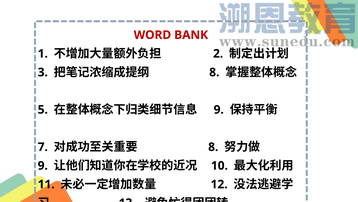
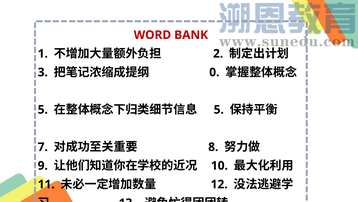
8: 8 -> 0 (214, 72)
9: 9 -> 5 (219, 109)
